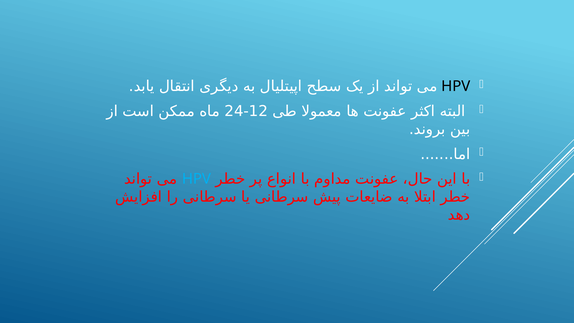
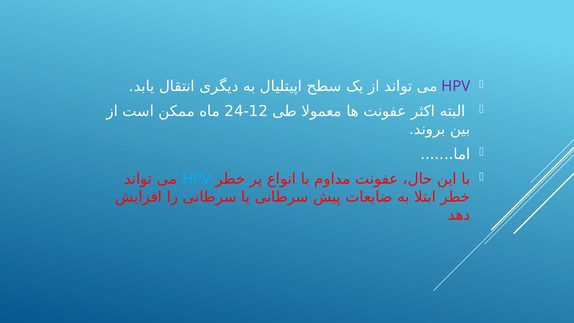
HPV colour: black -> purple (456, 86)
